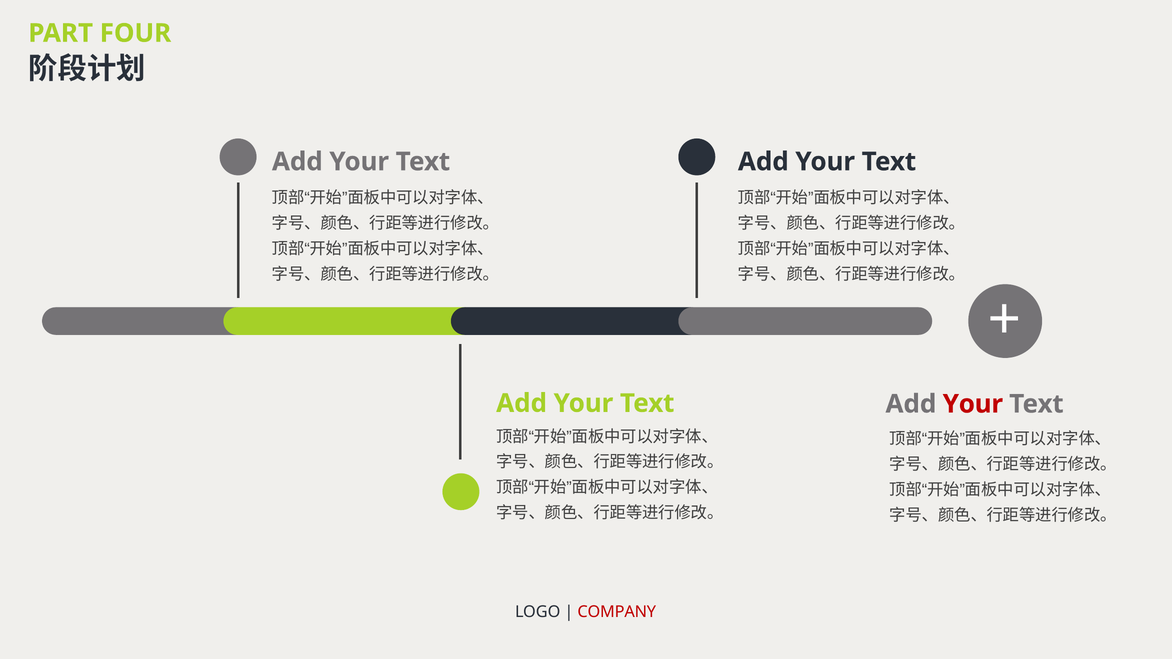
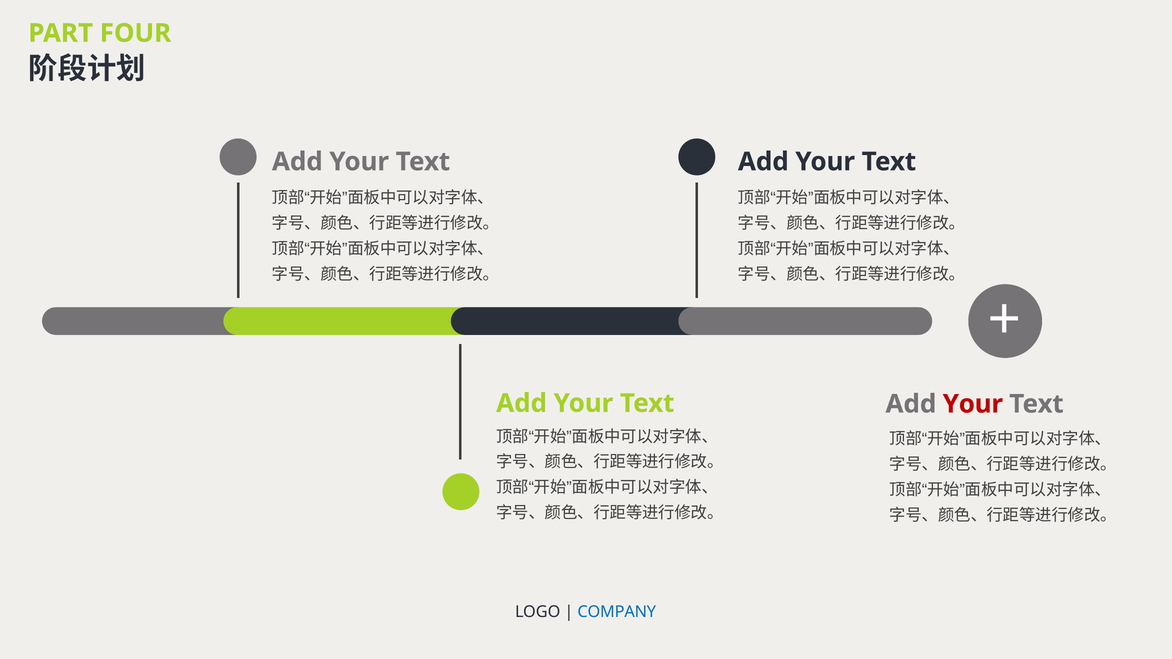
COMPANY colour: red -> blue (617, 612)
